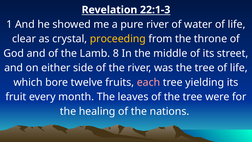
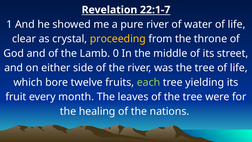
22:1-3: 22:1-3 -> 22:1-7 (155, 10)
8: 8 -> 0 (116, 53)
each colour: pink -> light green (149, 82)
